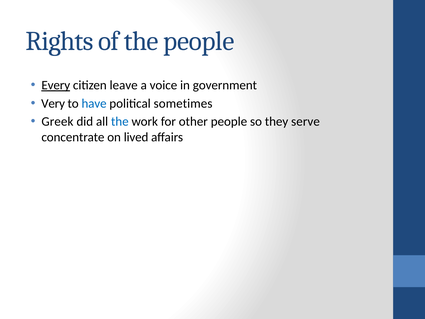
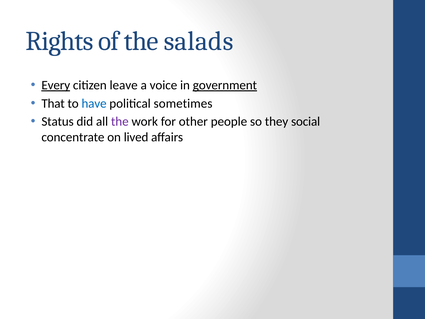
the people: people -> salads (198, 41)
government underline: none -> present (225, 85)
Very: Very -> That (53, 103)
Greek: Greek -> Status (58, 122)
the colour: blue -> purple (120, 122)
serve: serve -> social (306, 122)
